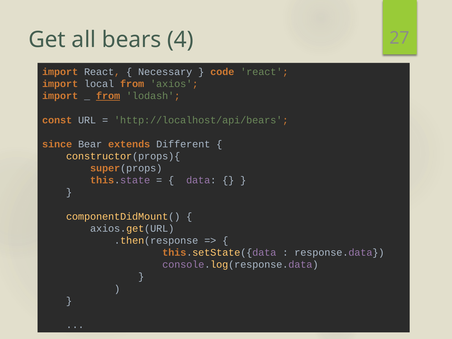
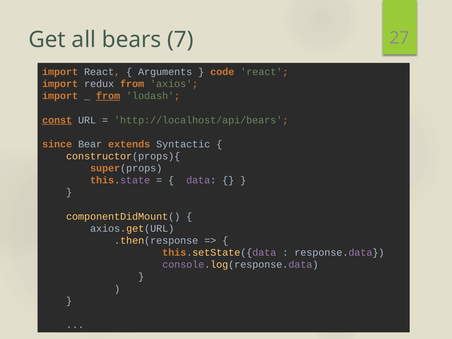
4: 4 -> 7 (180, 40)
Necessary: Necessary -> Arguments (165, 72)
local: local -> redux (99, 84)
const underline: none -> present (57, 120)
Different: Different -> Syntactic (183, 144)
